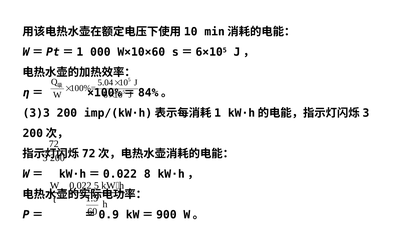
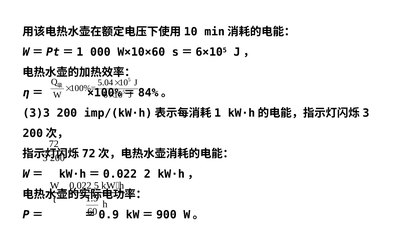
8: 8 -> 2 (147, 174)
